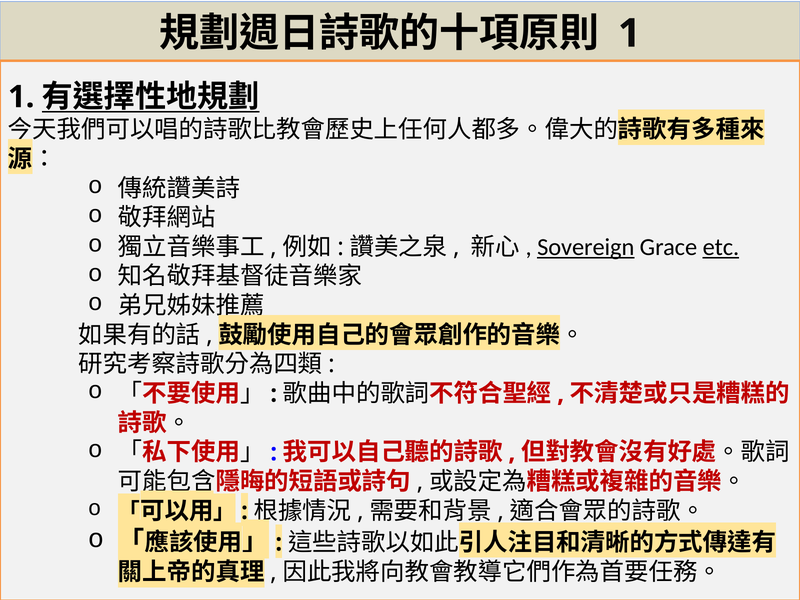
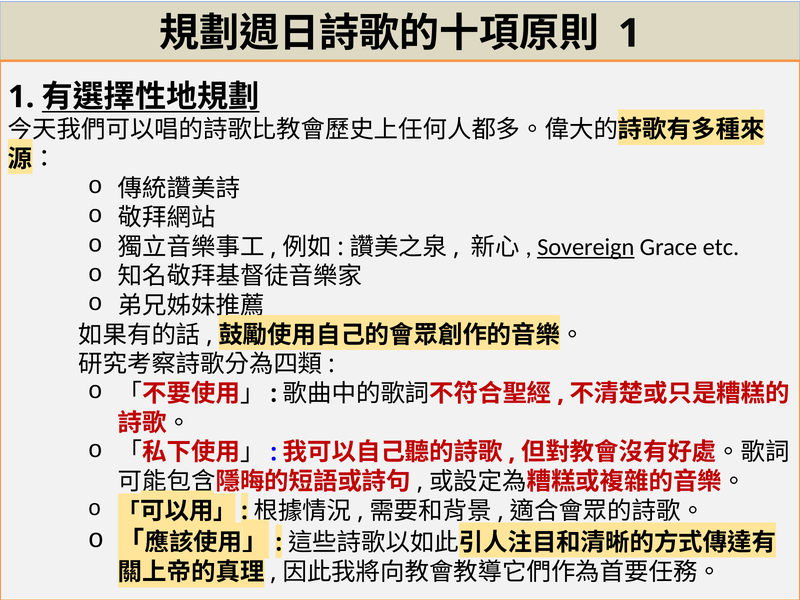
etc underline: present -> none (721, 247)
